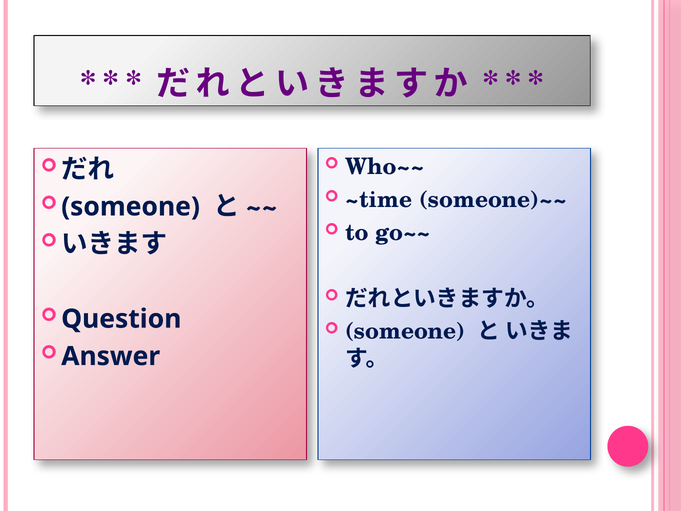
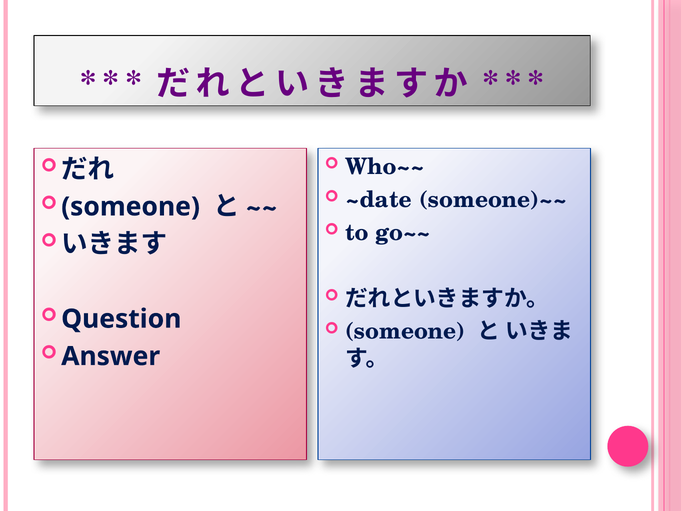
~time: ~time -> ~date (379, 200)
